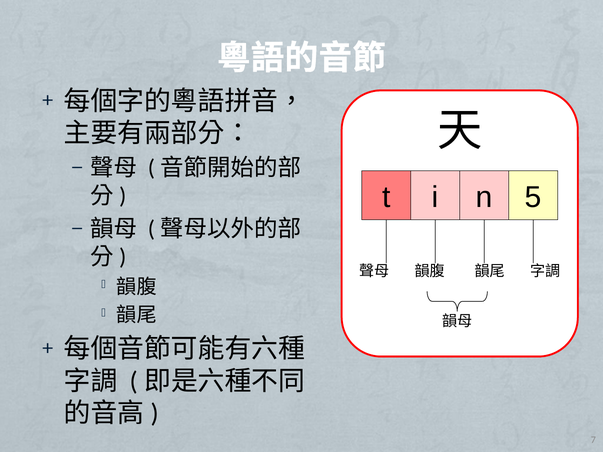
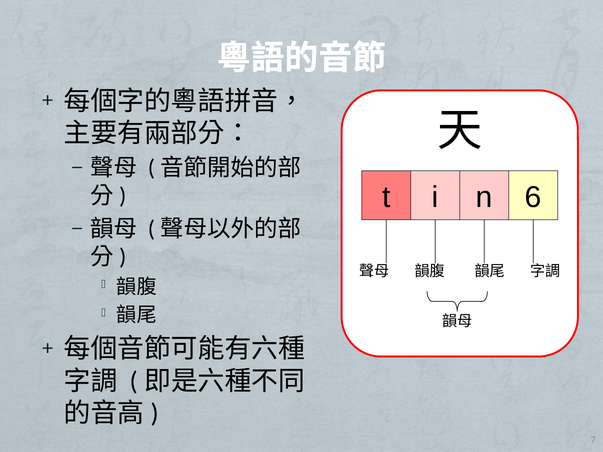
5: 5 -> 6 (533, 197)
